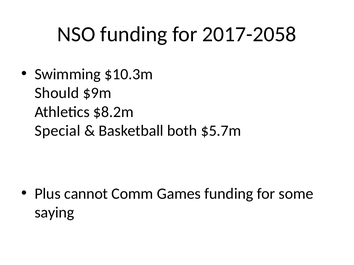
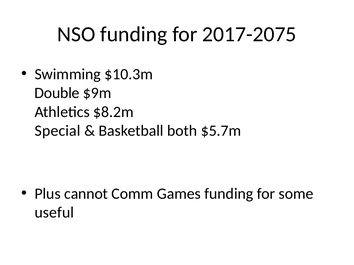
2017-2058: 2017-2058 -> 2017-2075 (249, 34)
Should: Should -> Double (57, 93)
saying: saying -> useful (54, 213)
